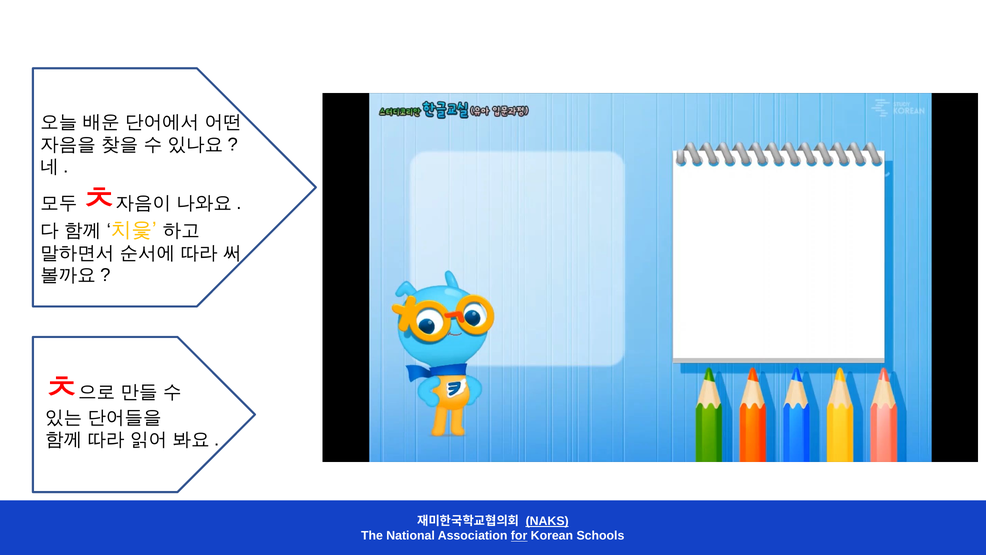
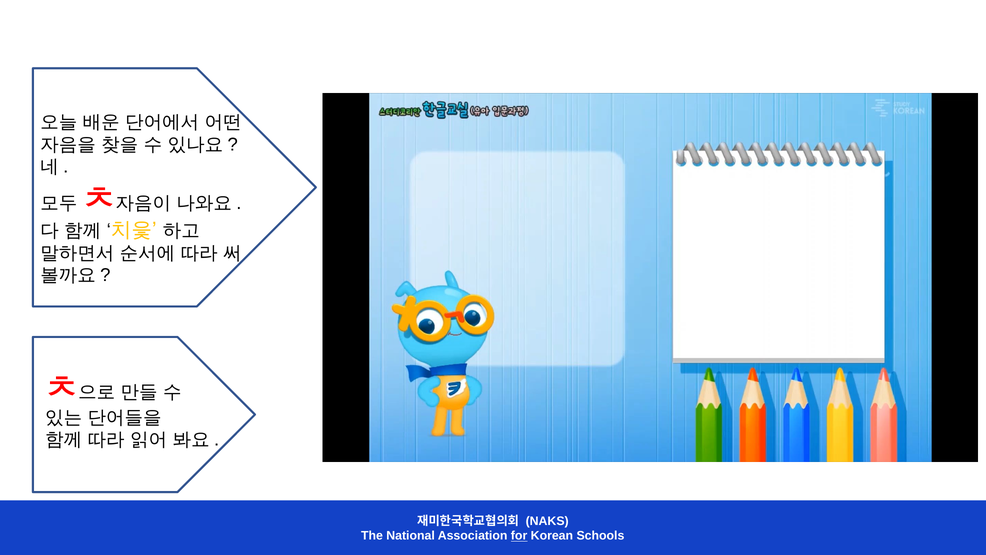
NAKS underline: present -> none (547, 521)
